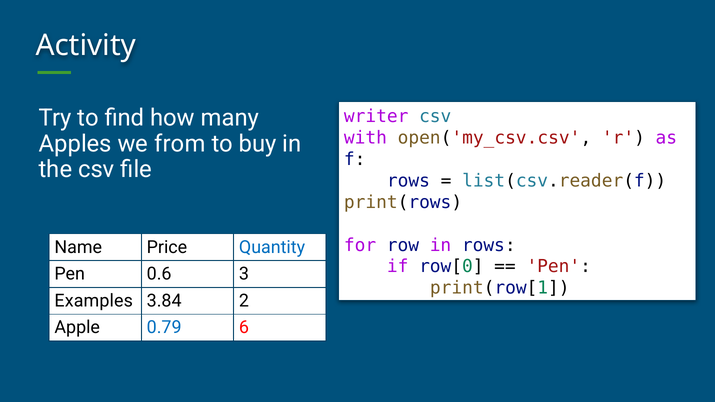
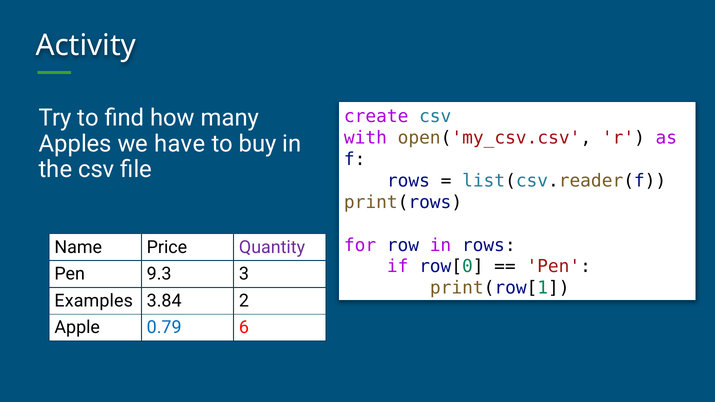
writer: writer -> create (376, 117)
from: from -> have (180, 144)
Quantity colour: blue -> purple (272, 247)
0.6: 0.6 -> 9.3 (159, 274)
